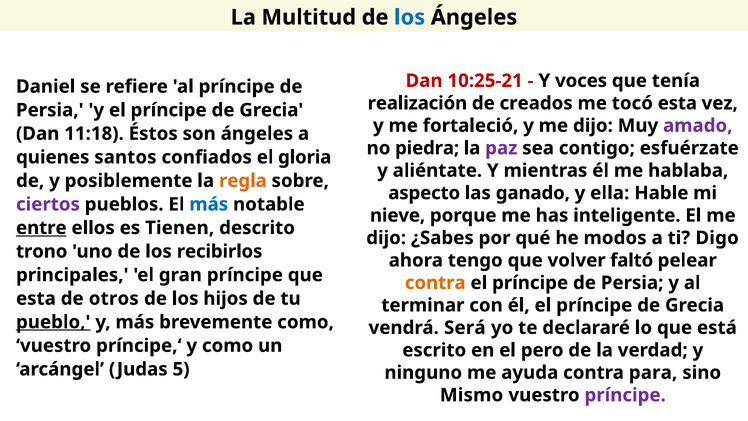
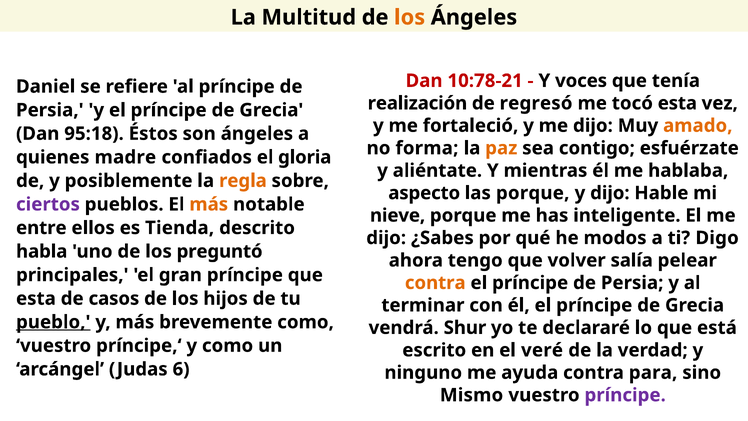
los colour: blue -> orange (410, 17)
10:25-21: 10:25-21 -> 10:78-21 (485, 81)
creados: creados -> regresó (536, 103)
amado colour: purple -> orange (698, 126)
11:18: 11:18 -> 95:18 (94, 134)
piedra: piedra -> forma (427, 148)
paz colour: purple -> orange (501, 148)
santos: santos -> madre (125, 157)
las ganado: ganado -> porque (533, 193)
y ella: ella -> dijo (610, 193)
más colour: blue -> orange (209, 204)
entre underline: present -> none (41, 228)
Tienen: Tienen -> Tienda (180, 228)
trono: trono -> habla (42, 251)
recibirlos: recibirlos -> preguntó (220, 251)
faltó: faltó -> salía (632, 260)
otros: otros -> casos (114, 298)
Será: Será -> Shur (465, 328)
pero: pero -> veré (542, 350)
5: 5 -> 6 (181, 369)
